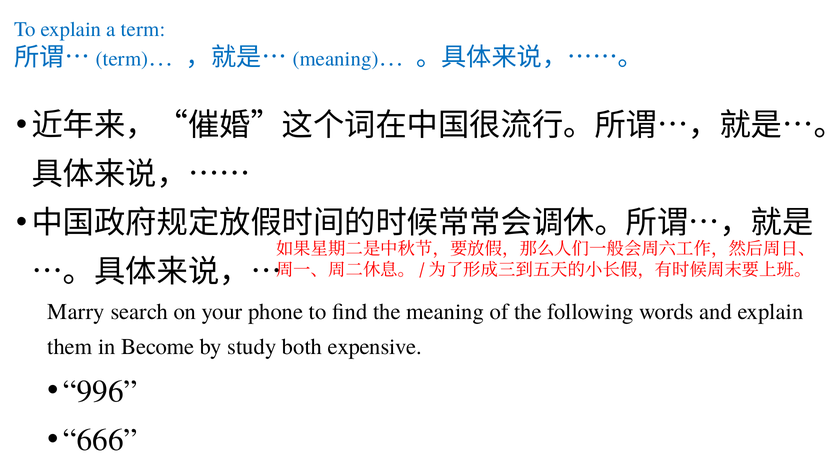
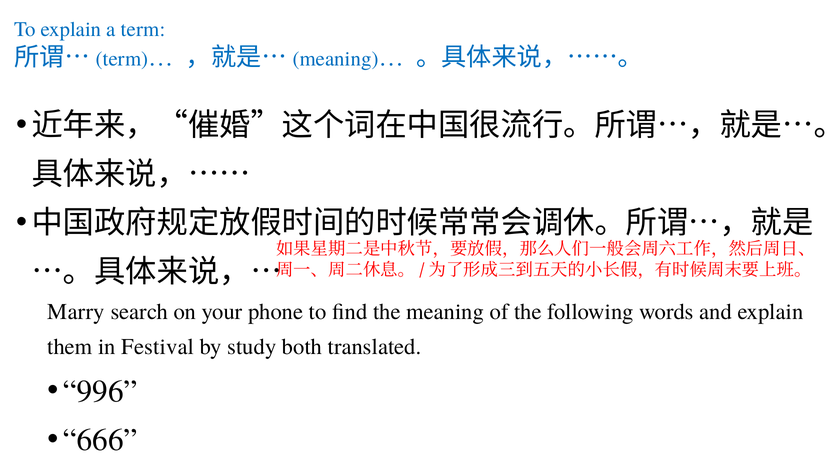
Become: Become -> Festival (158, 347)
expensive: expensive -> translated (375, 347)
